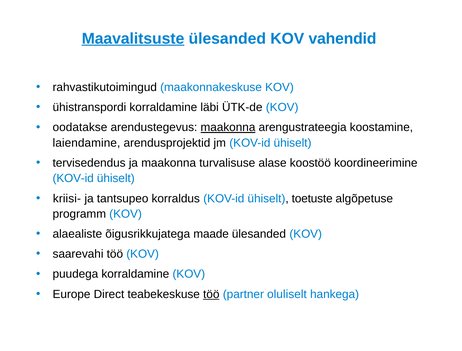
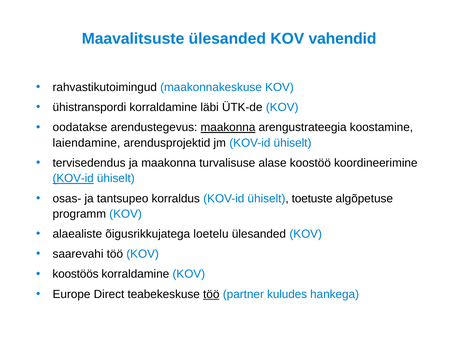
Maavalitsuste underline: present -> none (133, 39)
KOV-id underline: none -> present (73, 179)
kriisi-: kriisi- -> osas- (67, 199)
maade: maade -> loetelu (211, 234)
puudega: puudega -> koostöös (75, 274)
oluliselt: oluliselt -> kuludes (287, 294)
